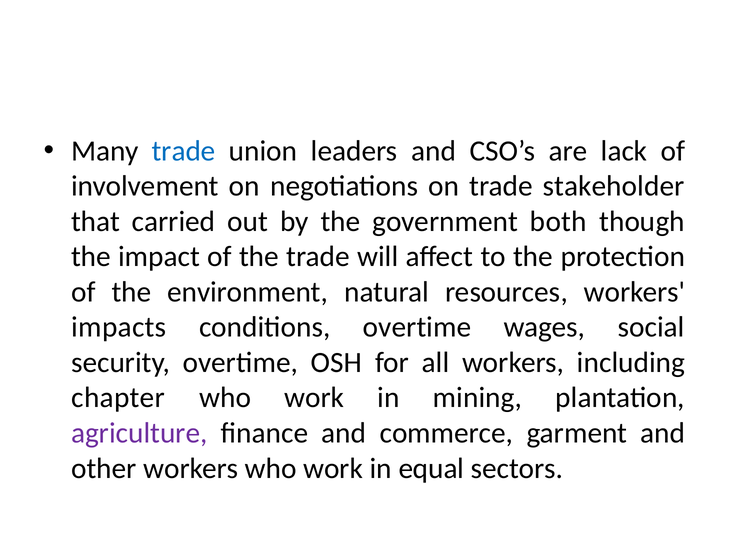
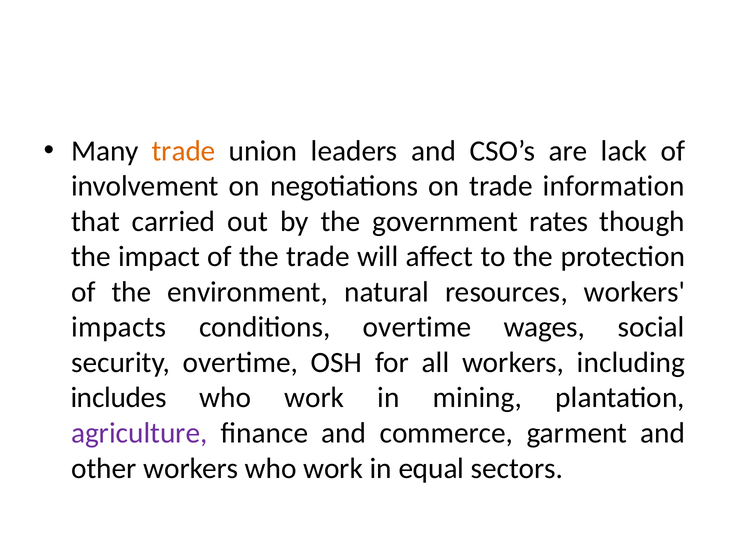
trade colour: blue -> orange (184, 151)
stakeholder: stakeholder -> information (614, 186)
both: both -> rates (559, 221)
chapter: chapter -> includes (119, 398)
